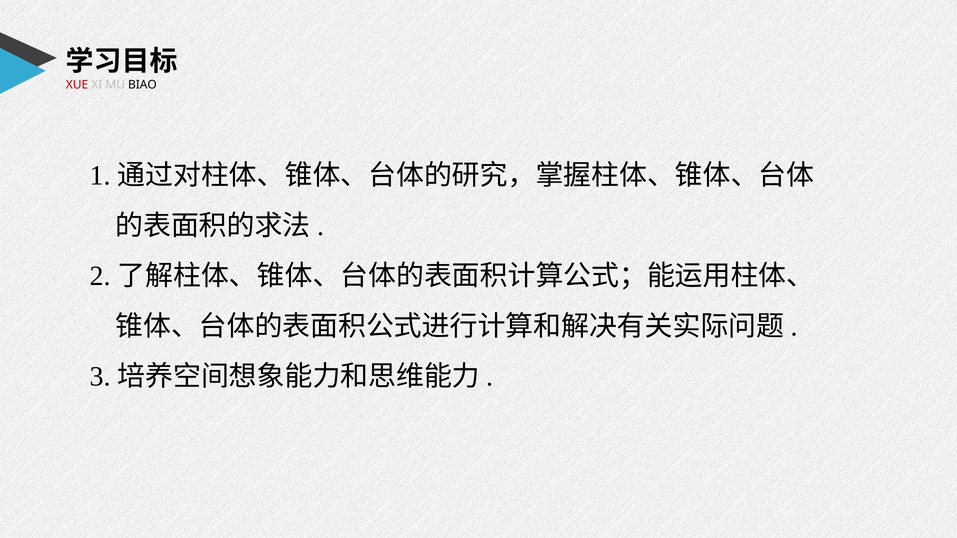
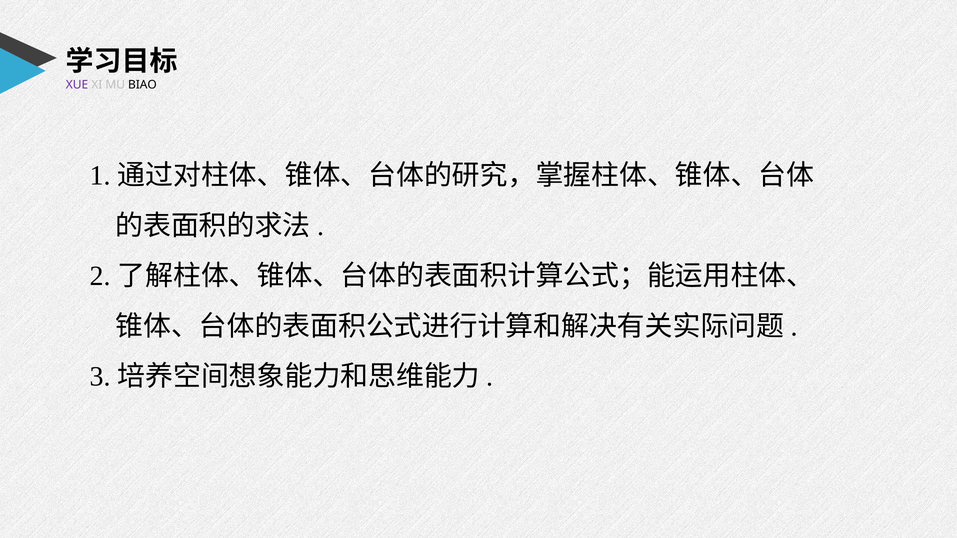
XUE colour: red -> purple (77, 85)
